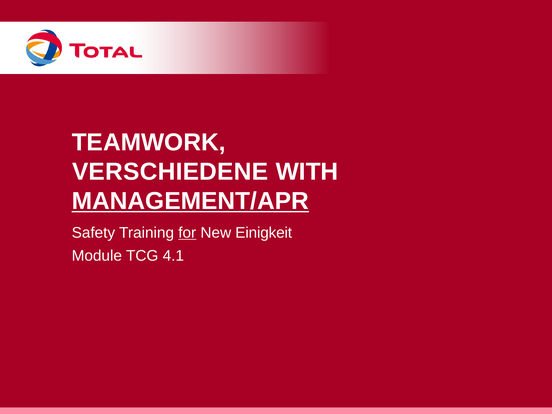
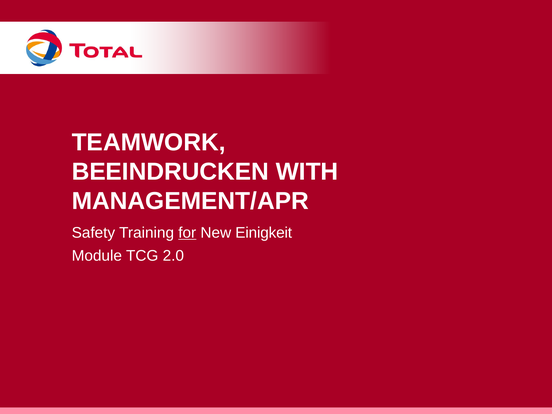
VERSCHIEDENE: VERSCHIEDENE -> BEEINDRUCKEN (170, 172)
MANAGEMENT/APR underline: present -> none (190, 201)
4.1: 4.1 -> 2.0 (173, 256)
